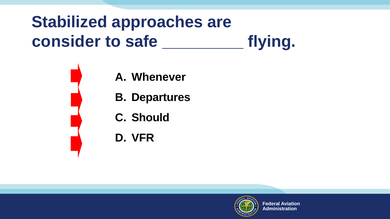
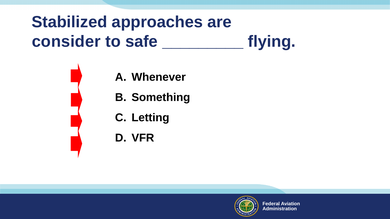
Departures: Departures -> Something (161, 98)
Should: Should -> Letting (150, 118)
